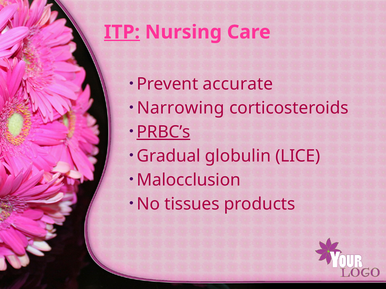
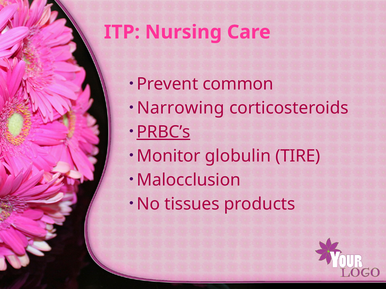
ITP underline: present -> none (122, 32)
accurate: accurate -> common (238, 84)
Gradual: Gradual -> Monitor (169, 156)
LICE: LICE -> TIRE (298, 156)
